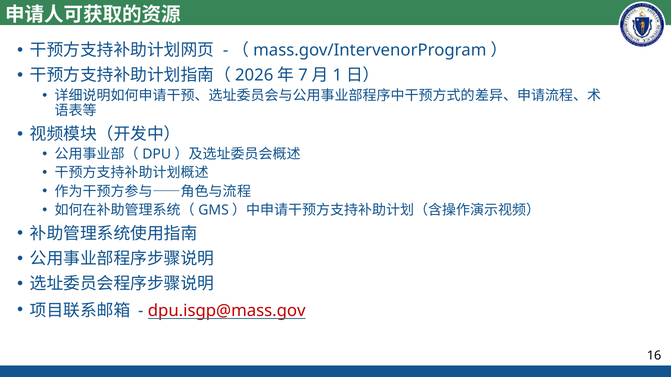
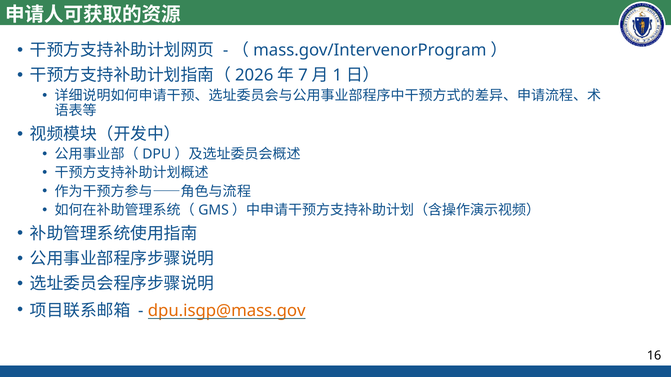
dpu.isgp@mass.gov colour: red -> orange (227, 311)
